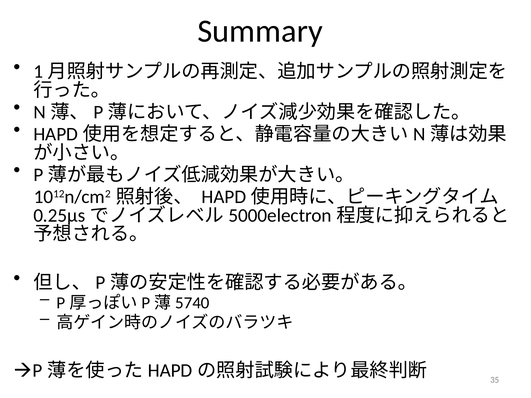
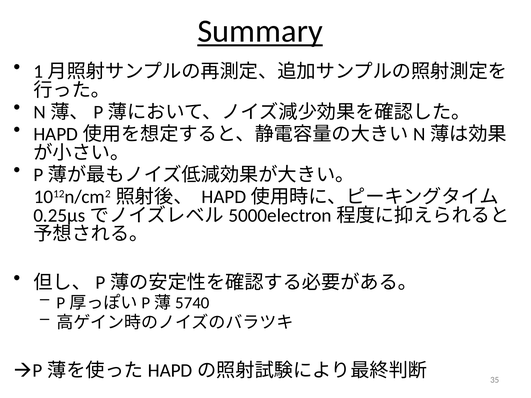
Summary underline: none -> present (260, 31)
